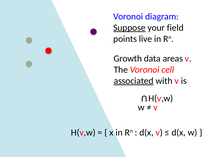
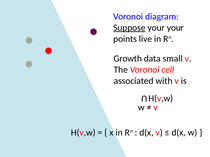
your field: field -> your (175, 28)
areas: areas -> small (173, 59)
associated underline: present -> none (134, 81)
